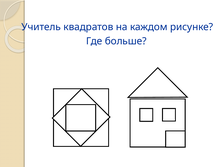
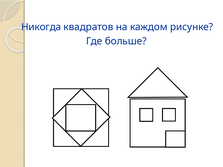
Учитель: Учитель -> Никогда (41, 27)
